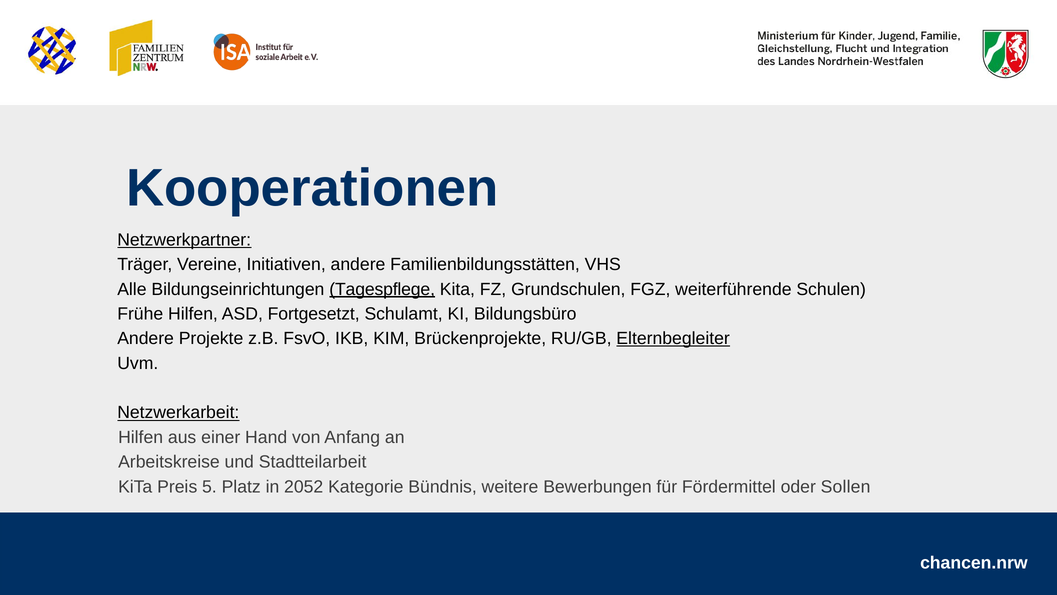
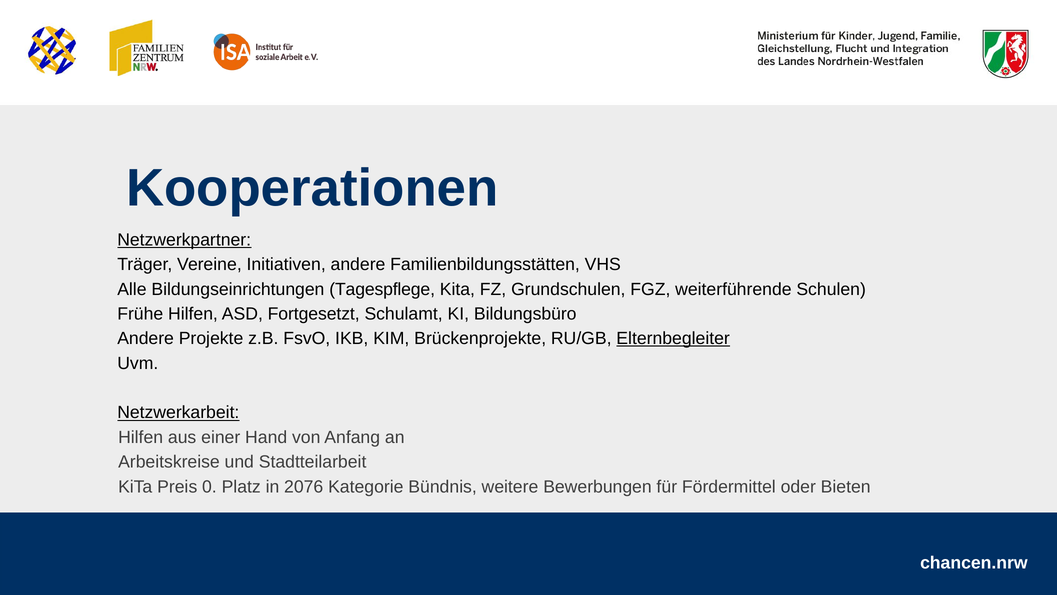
Tagespflege underline: present -> none (382, 289)
5: 5 -> 0 (209, 486)
2052: 2052 -> 2076 (304, 486)
Sollen: Sollen -> Bieten (846, 486)
